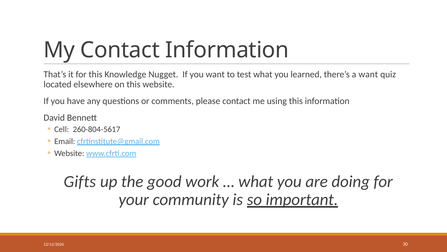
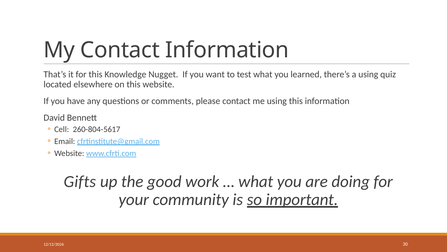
a want: want -> using (368, 74)
